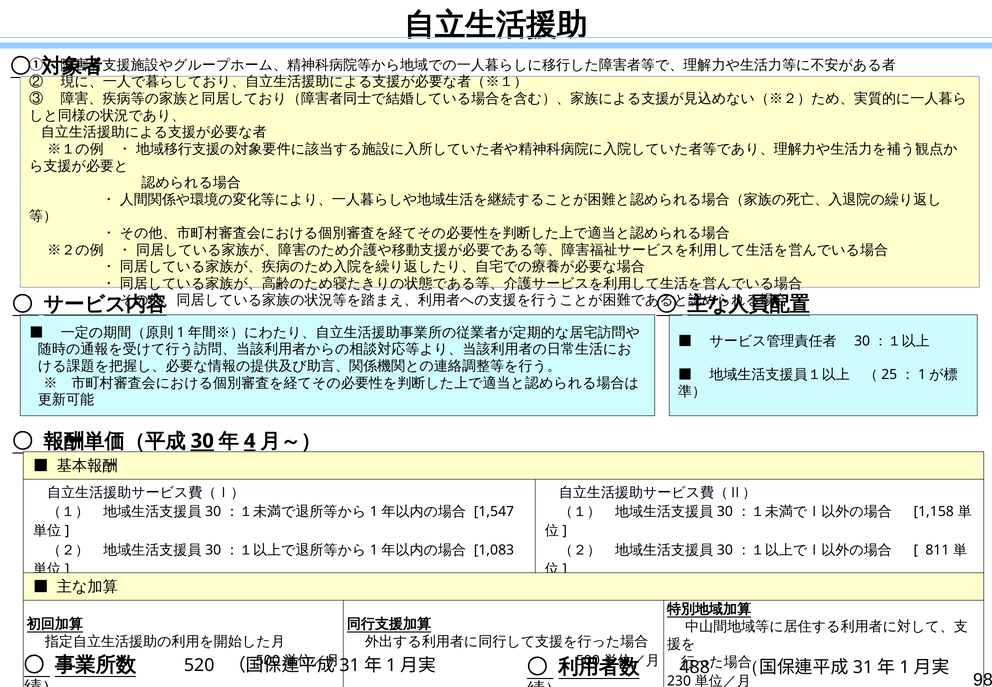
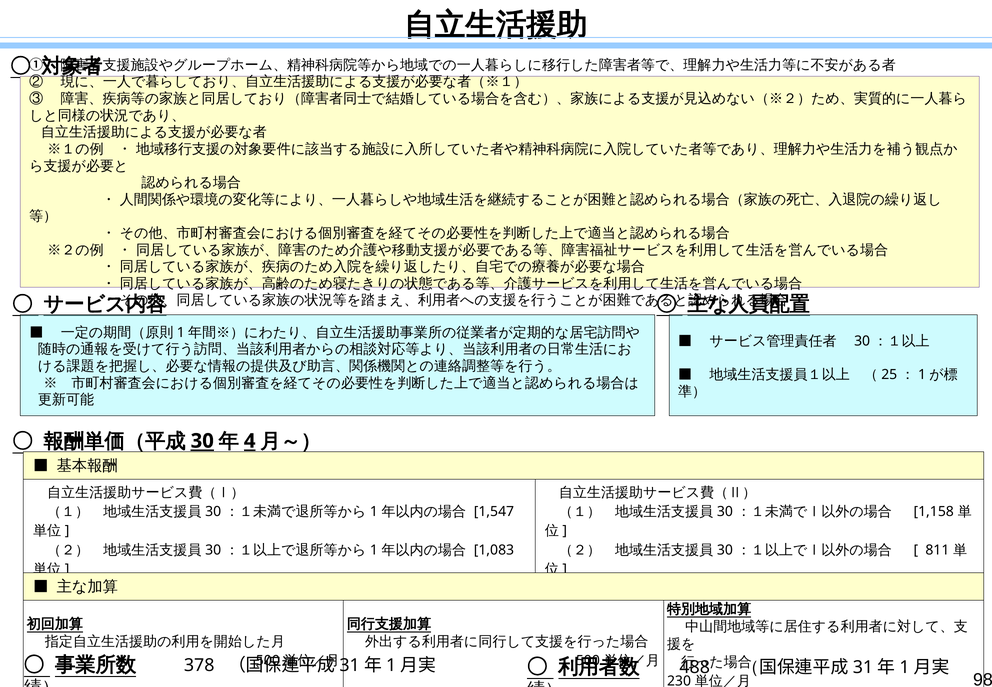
520: 520 -> 378 (199, 665)
